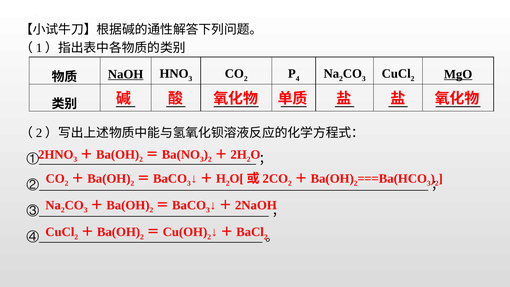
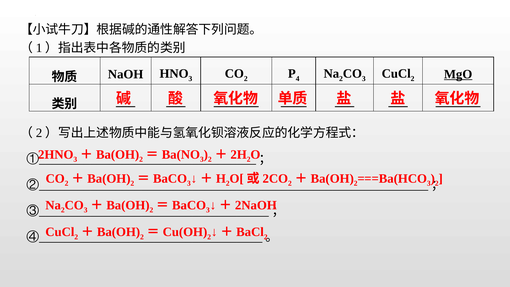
NaOH underline: present -> none (126, 74)
